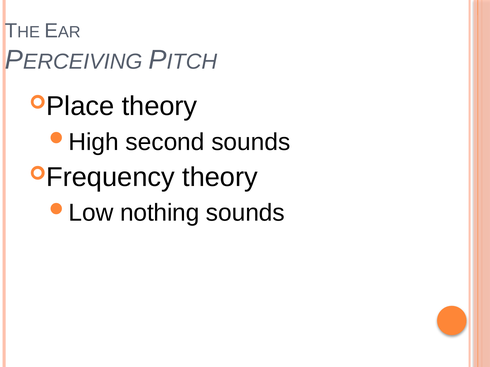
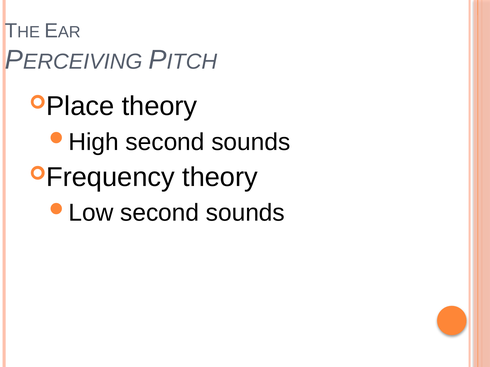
nothing: nothing -> second (160, 213)
